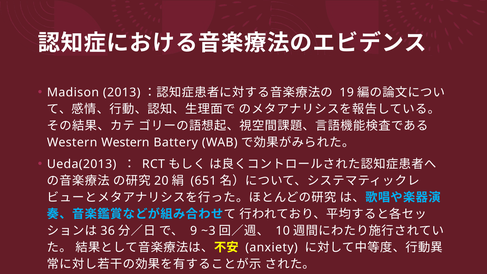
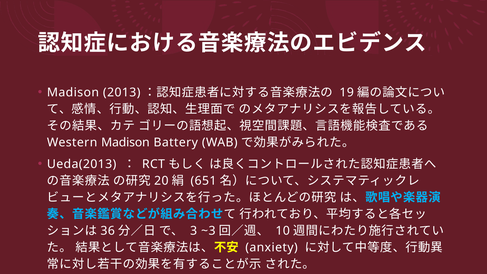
Western Western: Western -> Madison (125, 142)
9: 9 -> 3 (194, 231)
